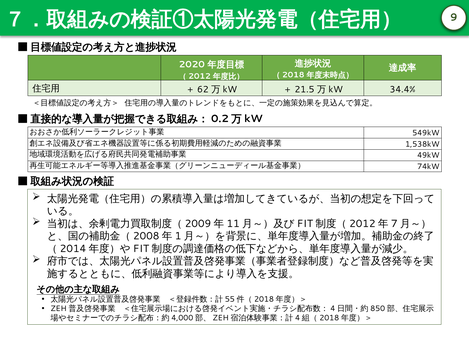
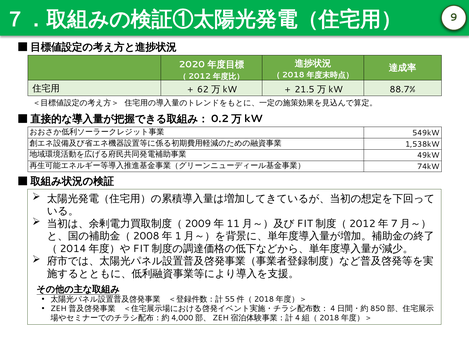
34.4%: 34.4% -> 88.7% (402, 89)
